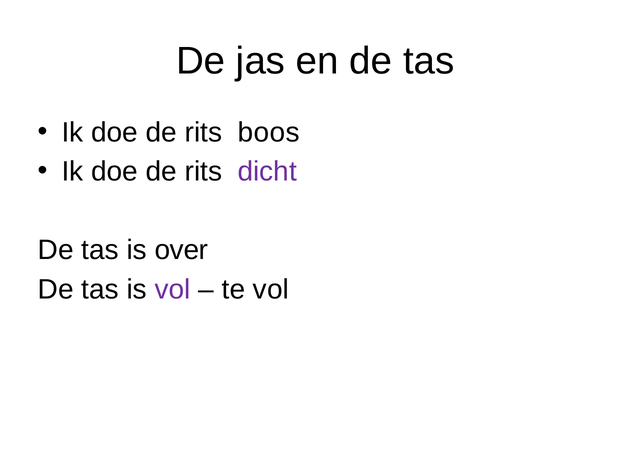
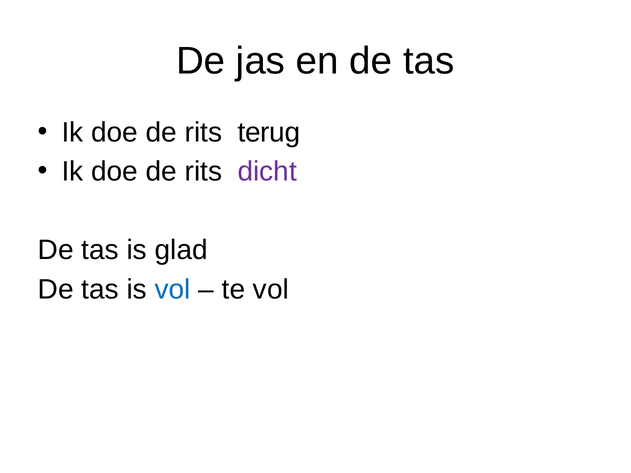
boos: boos -> terug (269, 132)
over: over -> glad (181, 250)
vol colour: purple -> blue (173, 289)
